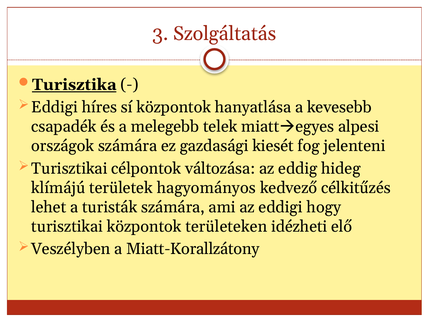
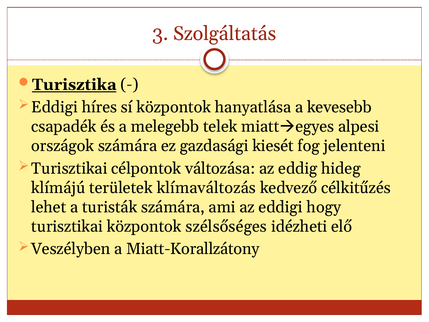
hagyományos: hagyományos -> klímaváltozás (206, 188)
területeken: területeken -> szélsőséges (226, 226)
